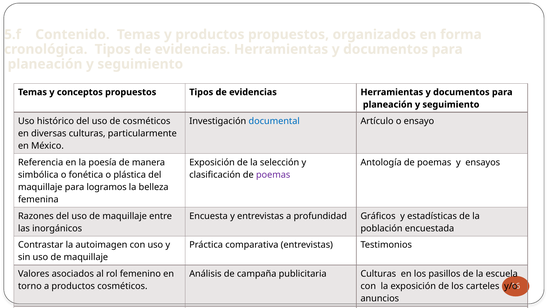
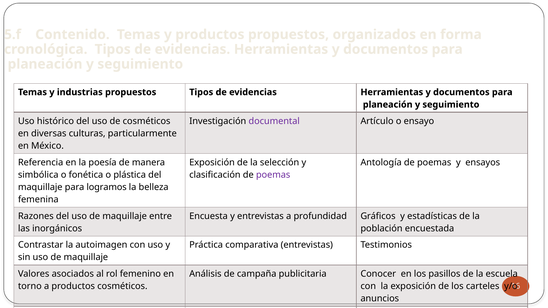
conceptos: conceptos -> industrias (80, 92)
documental colour: blue -> purple (274, 121)
publicitaria Culturas: Culturas -> Conocer (378, 274)
